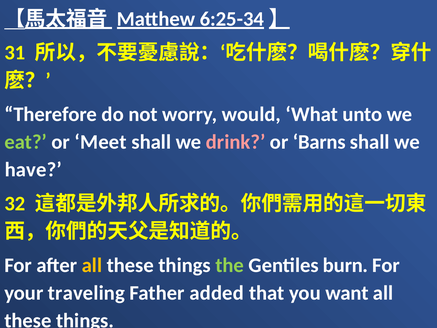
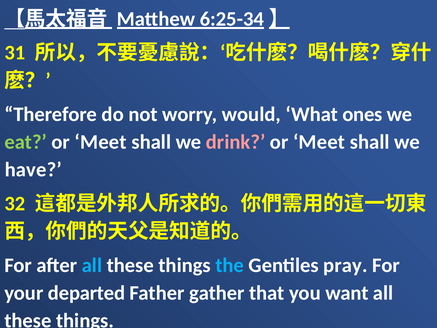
unto: unto -> ones (362, 114)
Barns: Barns -> Meet (319, 142)
all colour: yellow -> light blue (92, 265)
the colour: light green -> light blue (230, 265)
burn: burn -> pray (345, 265)
traveling: traveling -> departed (87, 293)
added: added -> gather (217, 293)
